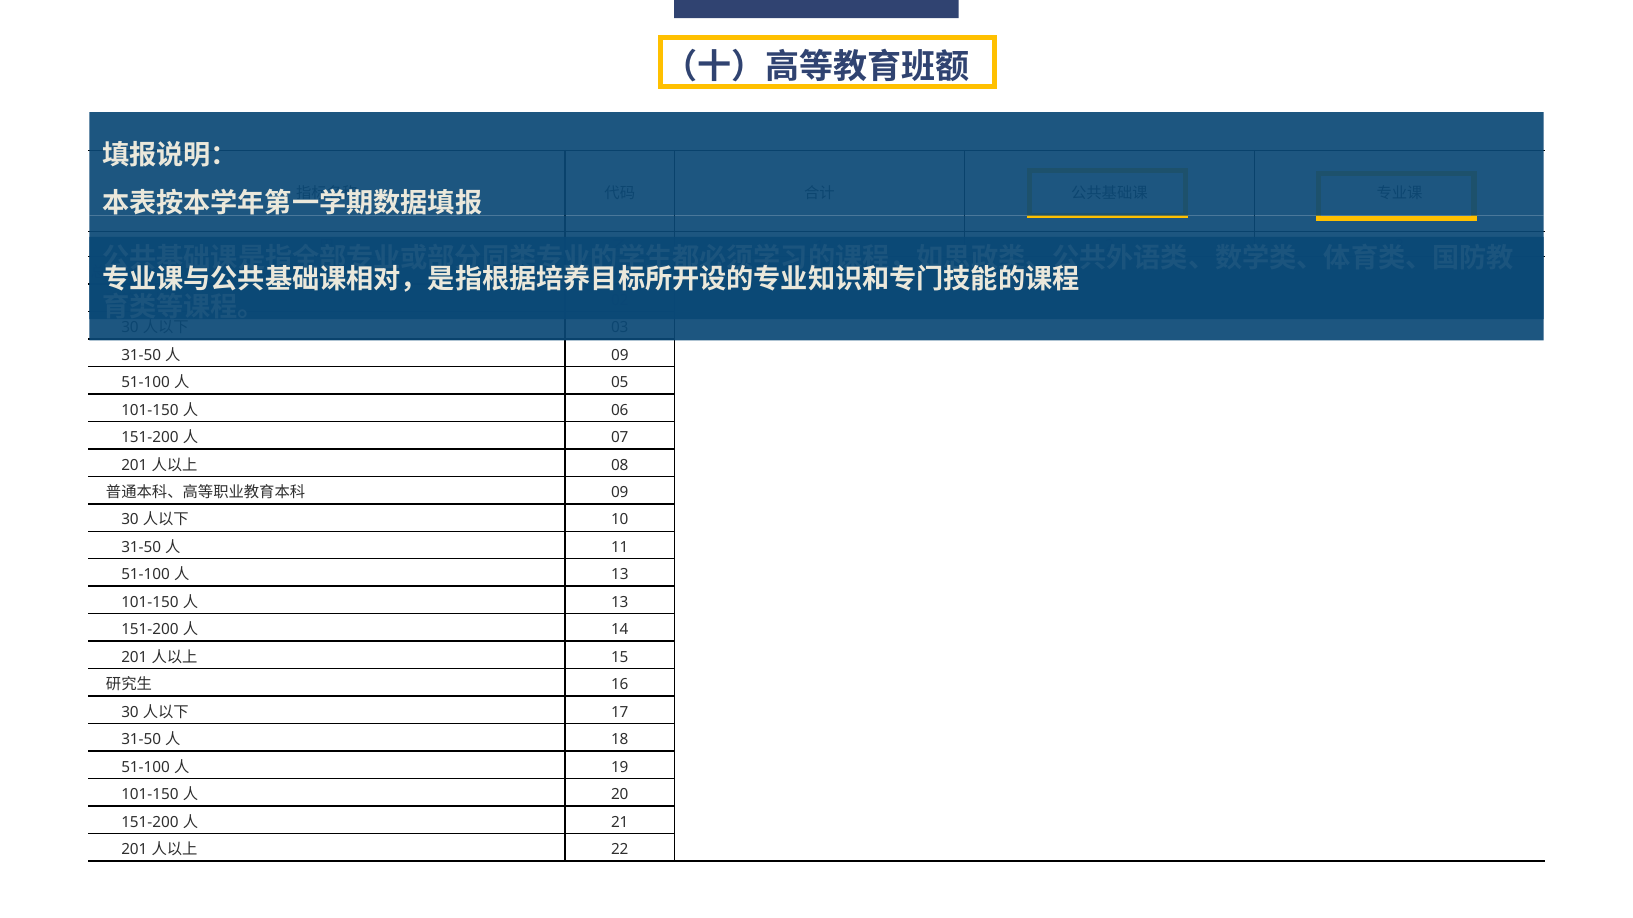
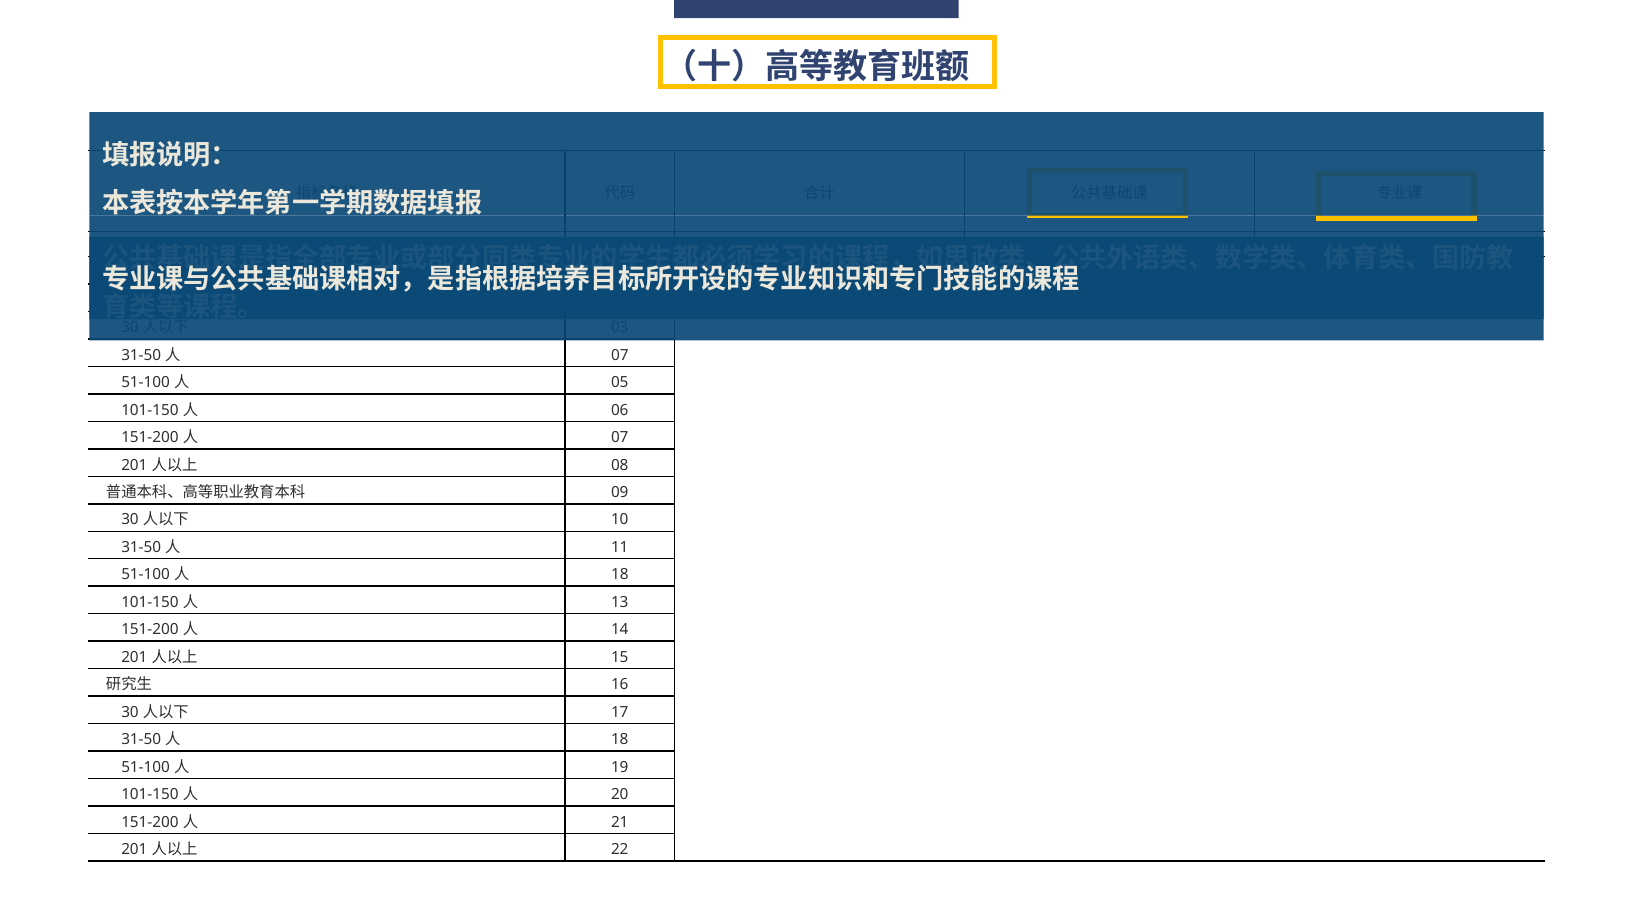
09: 09 -> 07 (620, 355)
13: 13 -> 18 (620, 575)
